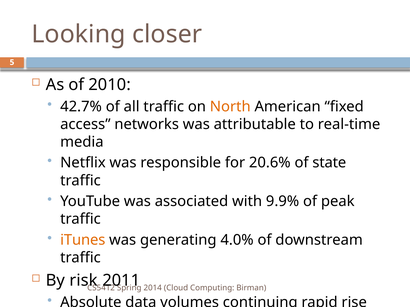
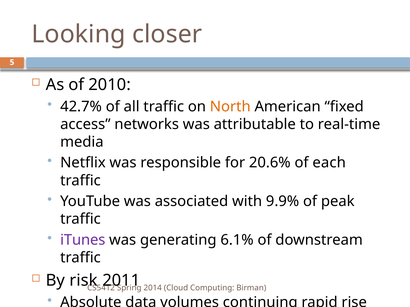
state: state -> each (329, 163)
iTunes colour: orange -> purple (83, 240)
4.0%: 4.0% -> 6.1% (237, 240)
